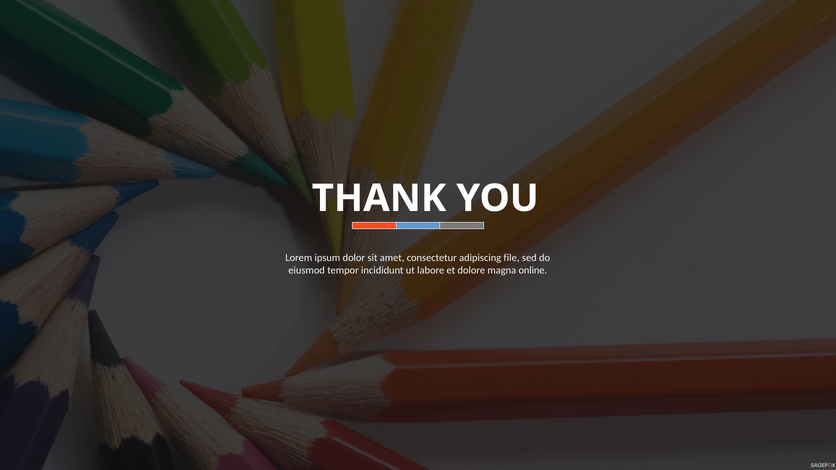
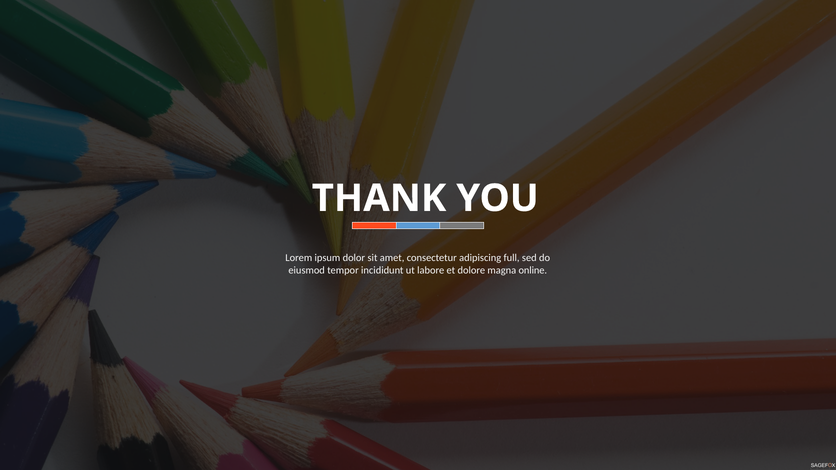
file: file -> full (512, 258)
